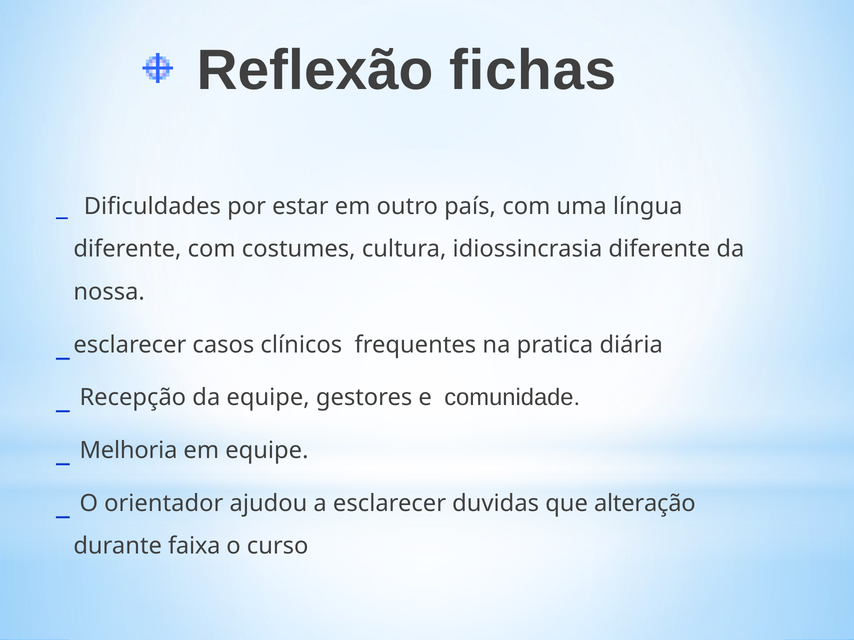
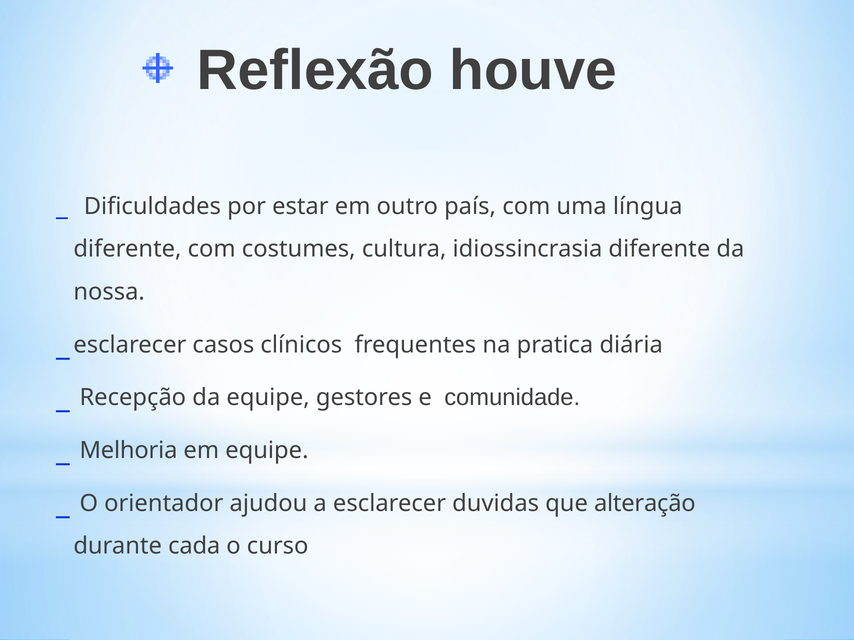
fichas: fichas -> houve (533, 71)
faixa: faixa -> cada (194, 546)
